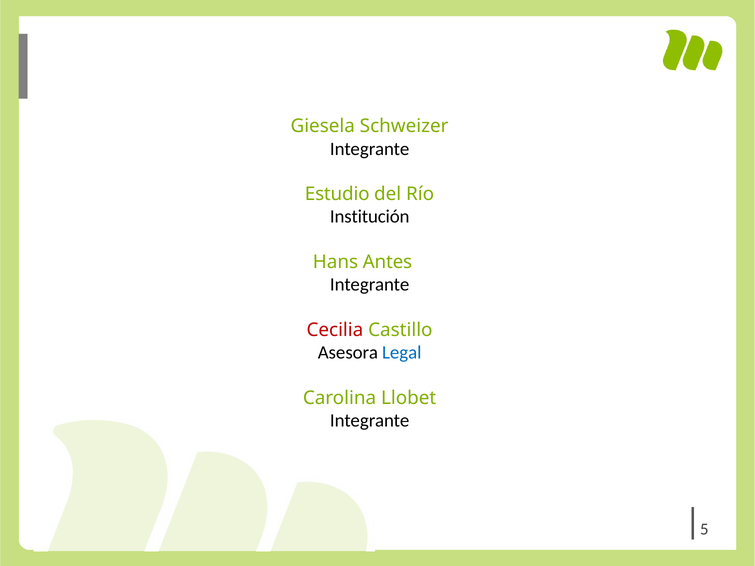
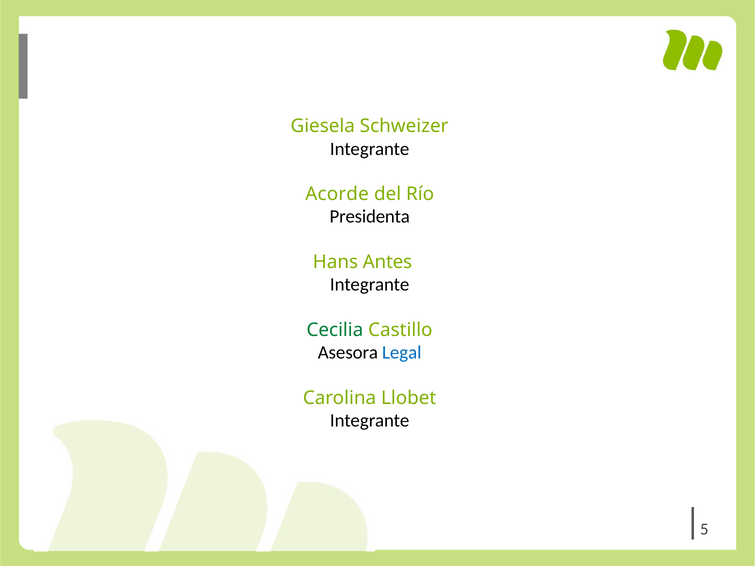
Estudio: Estudio -> Acorde (337, 194)
Institución: Institución -> Presidenta (370, 217)
Cecilia colour: red -> green (335, 330)
